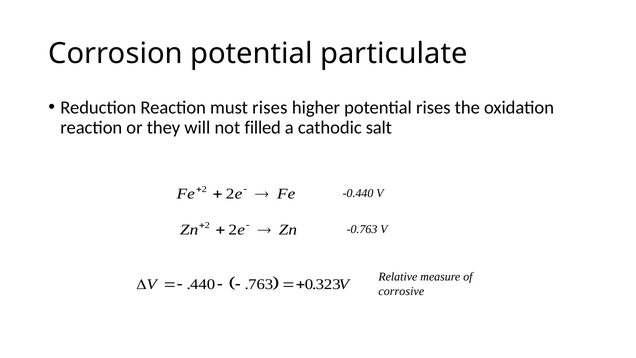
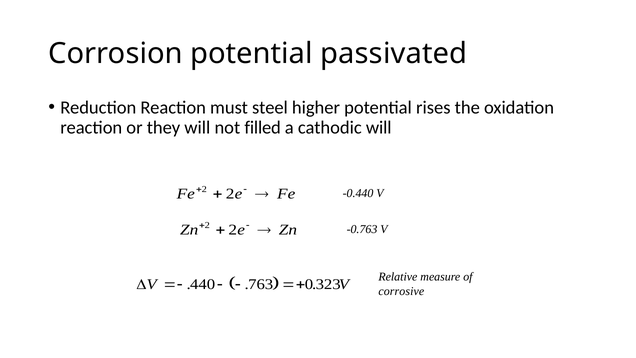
particulate: particulate -> passivated (394, 53)
must rises: rises -> steel (270, 107)
cathodic salt: salt -> will (379, 127)
